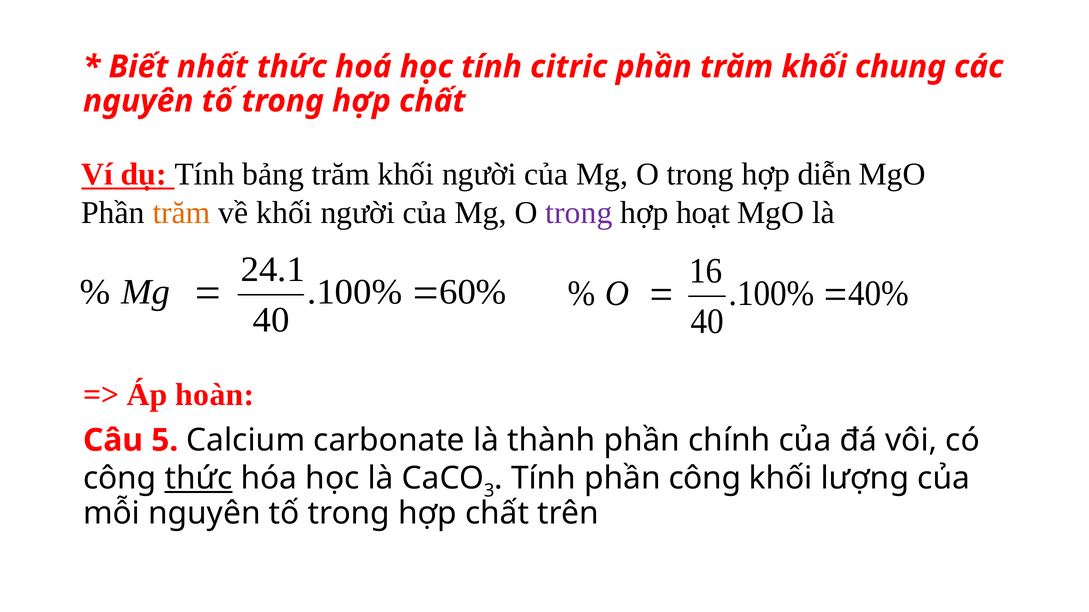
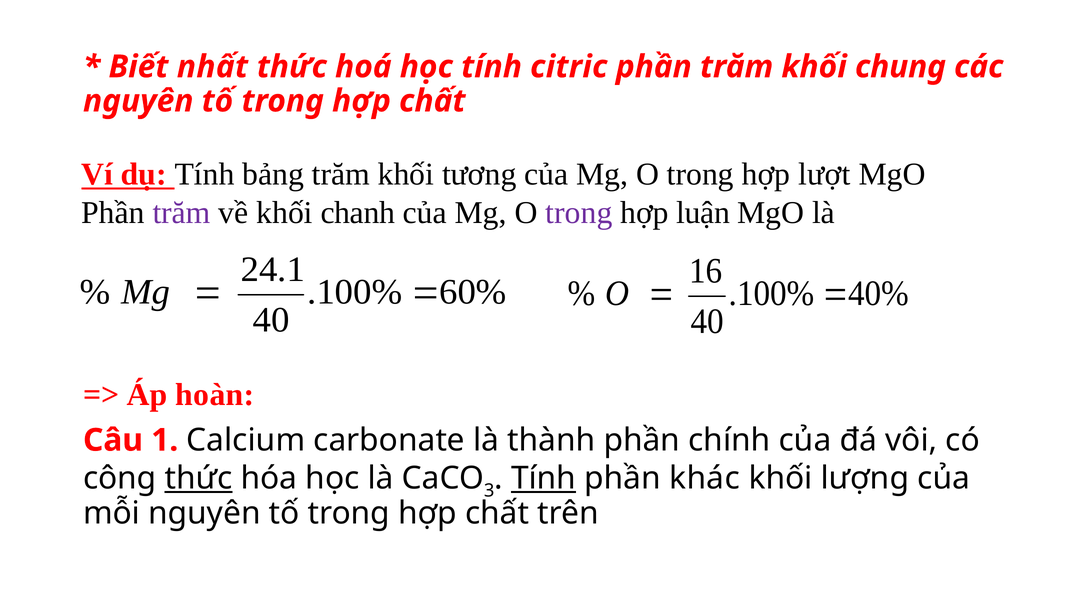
trăm khối người: người -> tương (479, 175)
diễn: diễn -> lượt (824, 175)
trăm colour: orange -> purple (182, 213)
về khối người: người -> chanh (358, 213)
hoạt: hoạt -> luận (703, 213)
5: 5 -> 1 (165, 441)
Tính underline: none -> present (544, 479)
phần công: công -> khác (705, 479)
